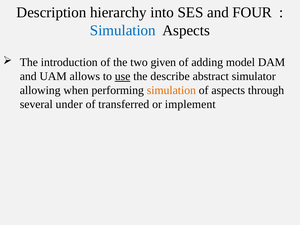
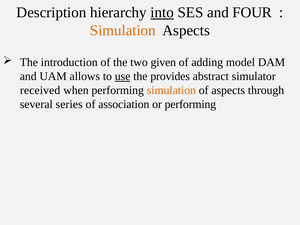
into underline: none -> present (162, 13)
Simulation colour: blue -> orange (123, 31)
describe: describe -> provides (170, 76)
allowing: allowing -> received (40, 90)
under: under -> series (69, 104)
transferred: transferred -> association (124, 104)
or implement: implement -> performing (190, 104)
